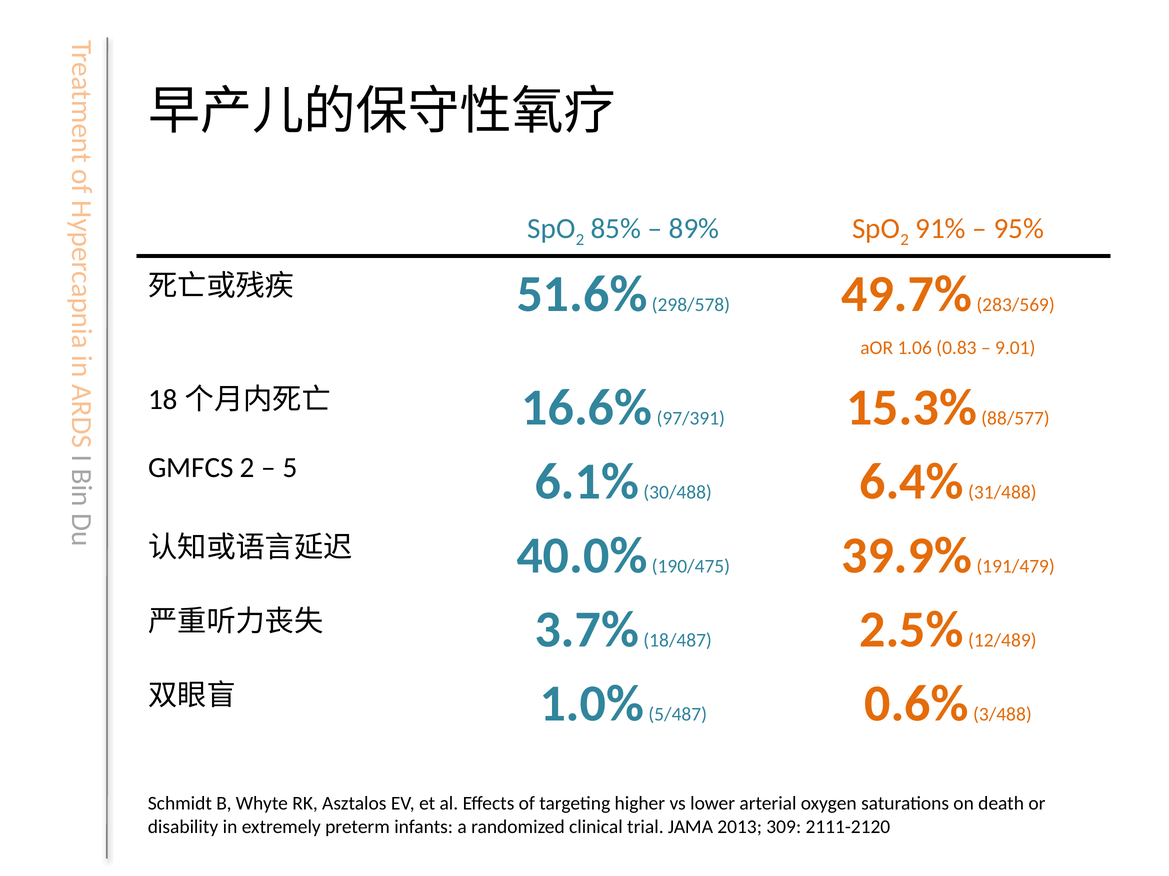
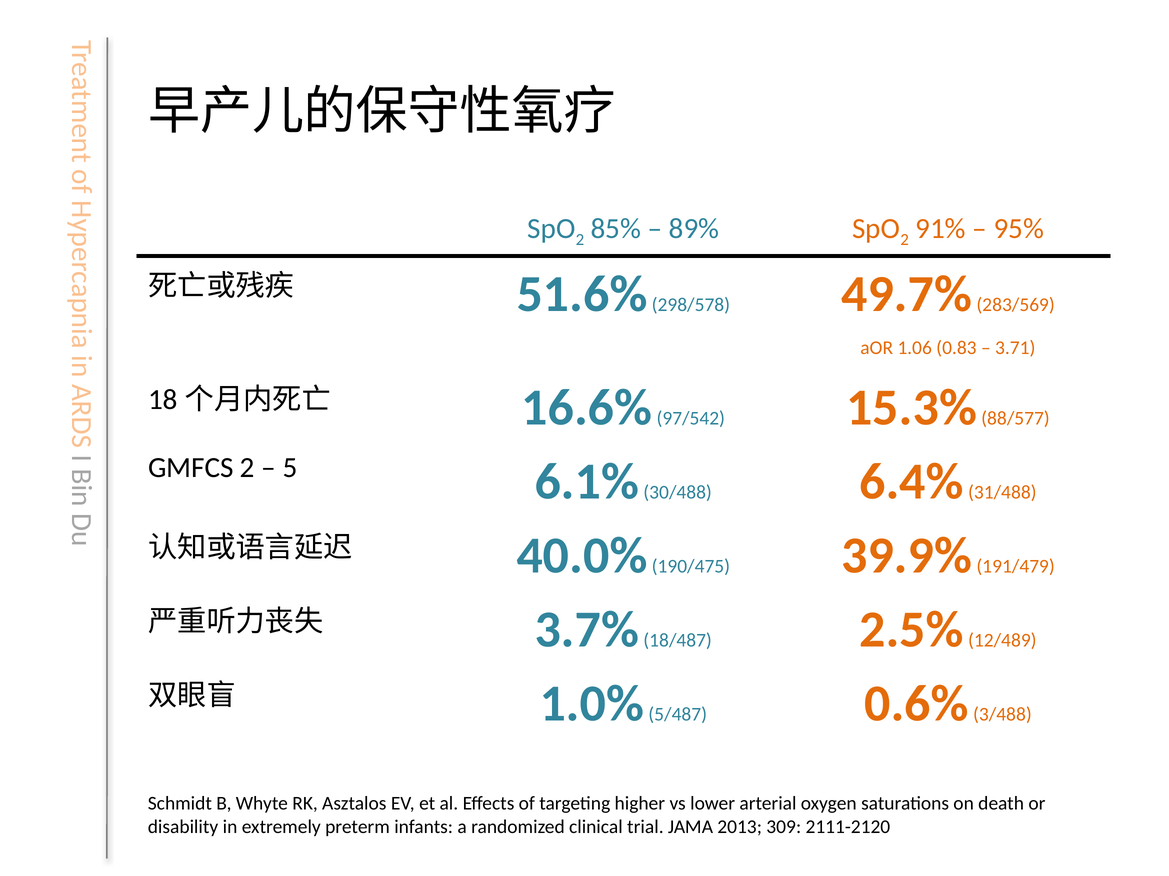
9.01: 9.01 -> 3.71 (1015, 348)
97/391: 97/391 -> 97/542 (691, 419)
